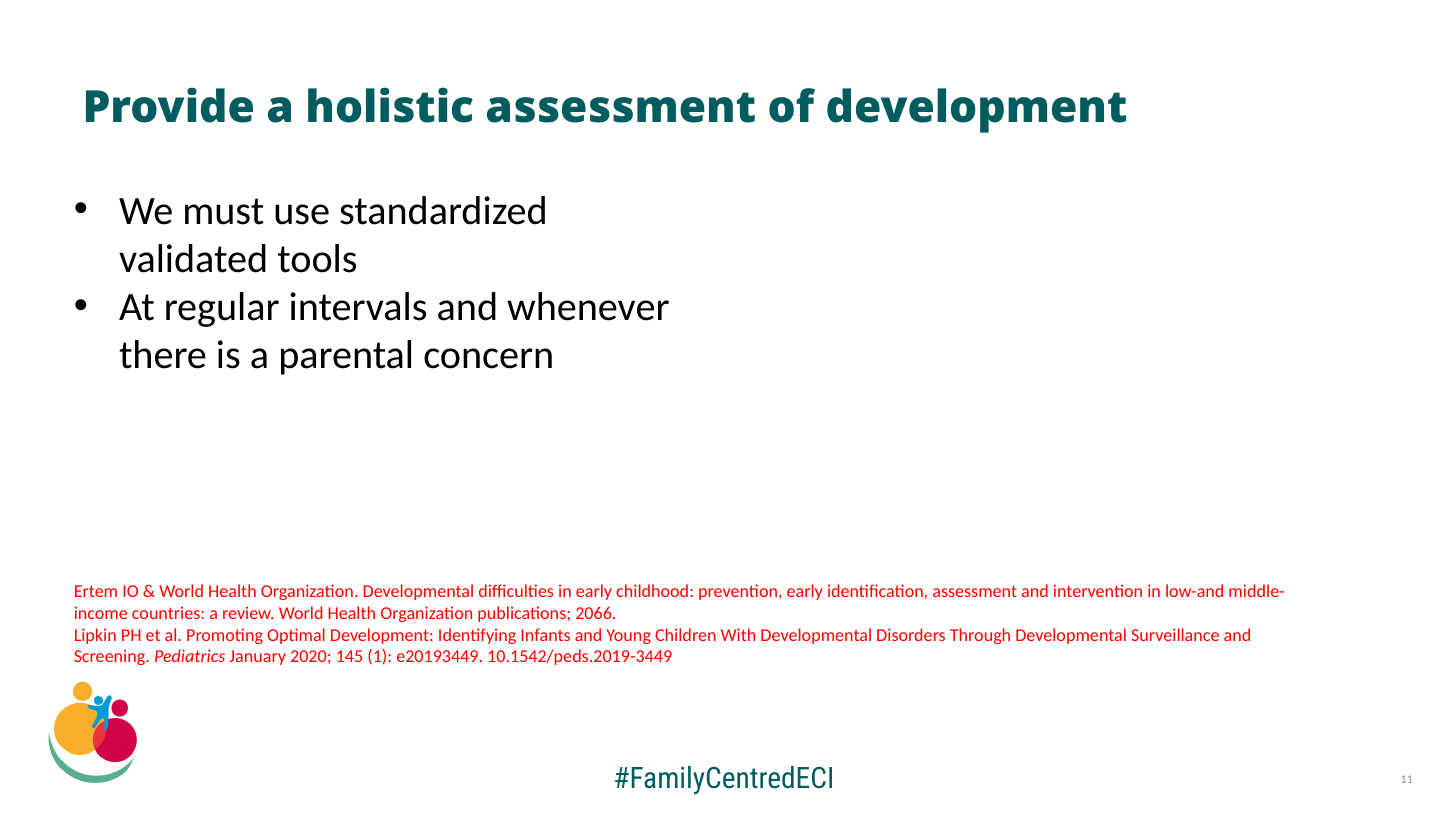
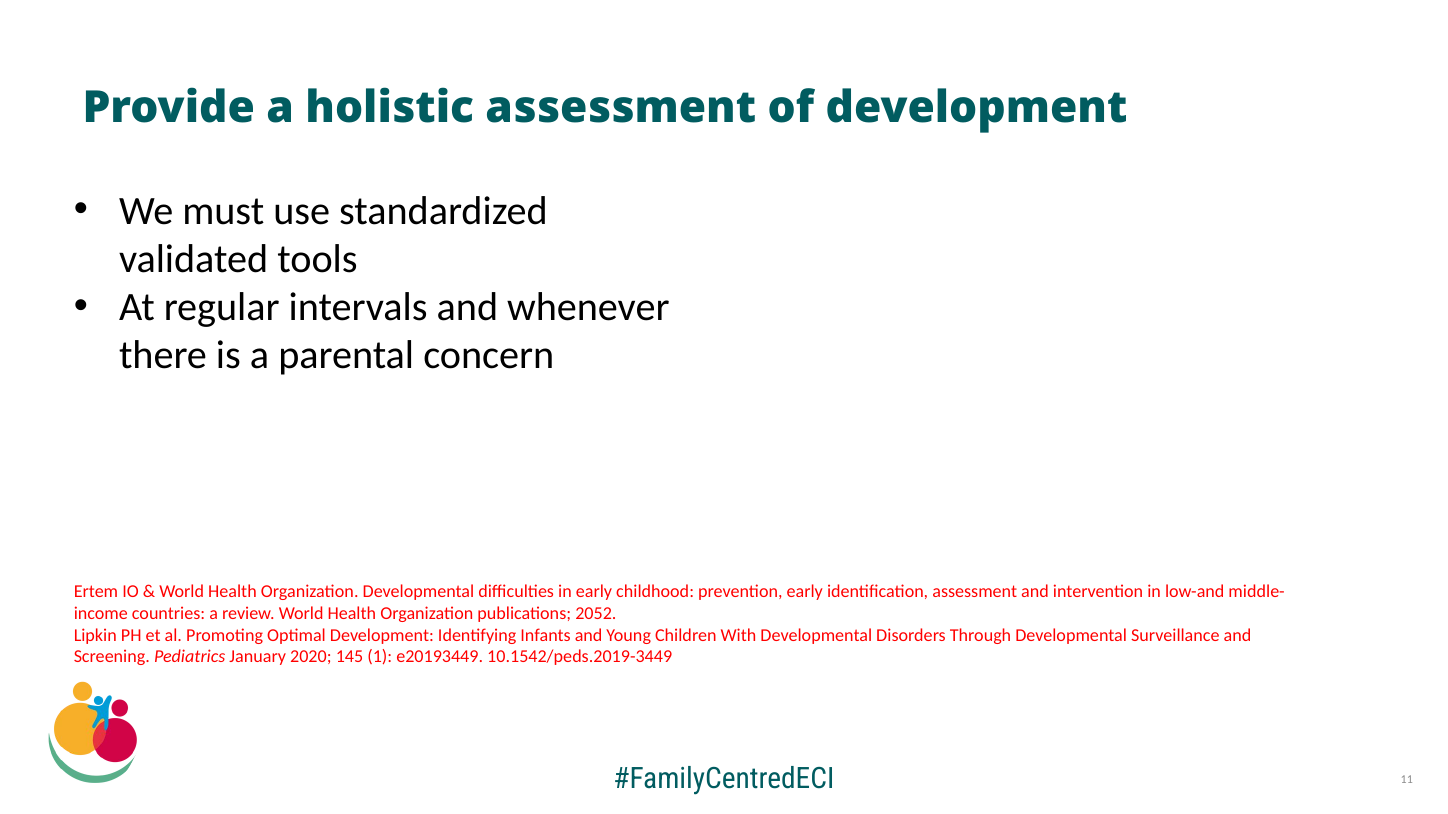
2066: 2066 -> 2052 (596, 614)
